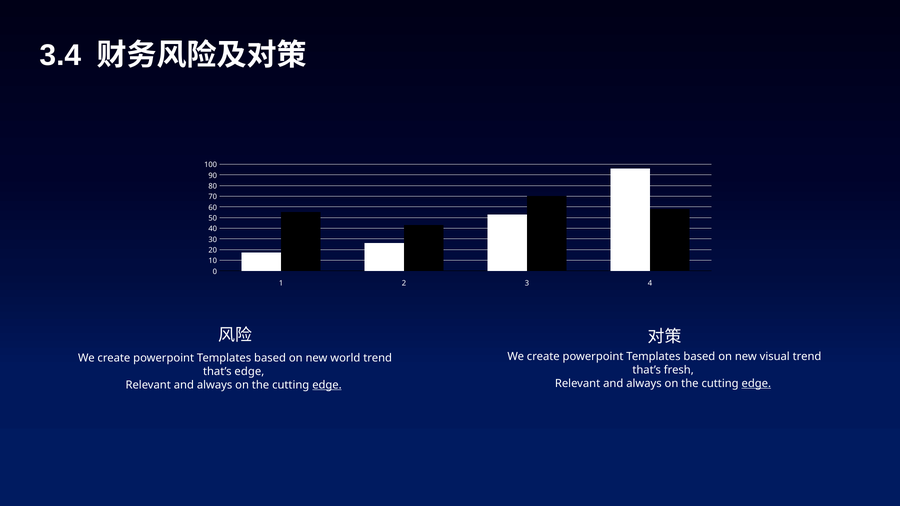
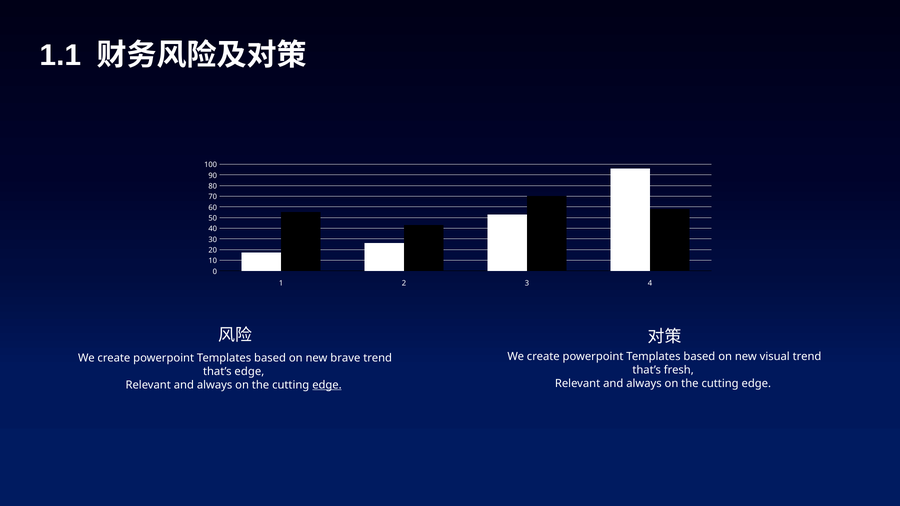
3.4: 3.4 -> 1.1 (60, 55)
world: world -> brave (345, 358)
edge underline: present -> none (756, 384)
